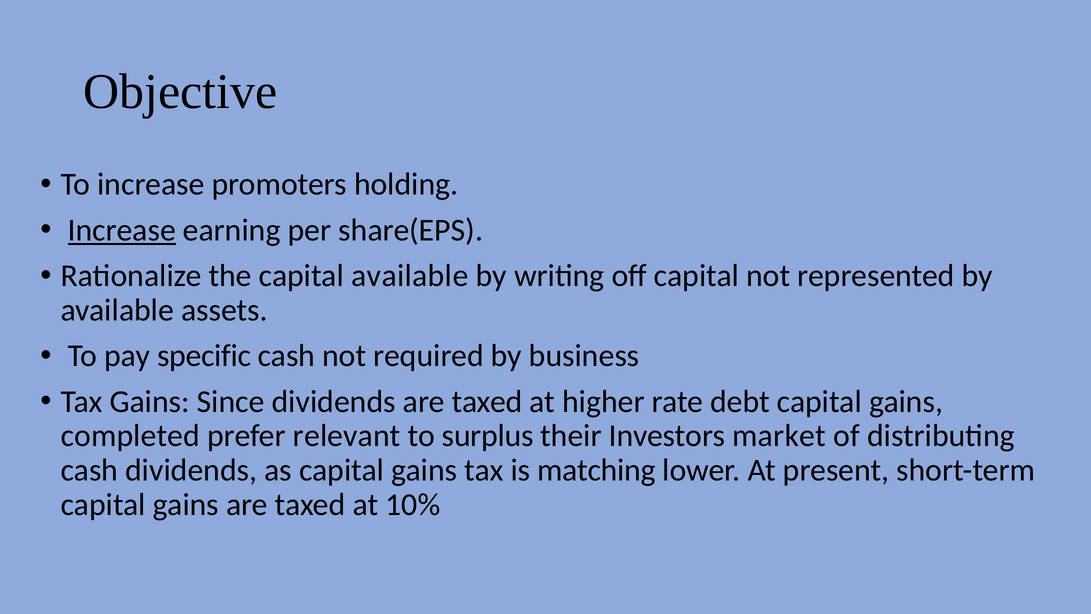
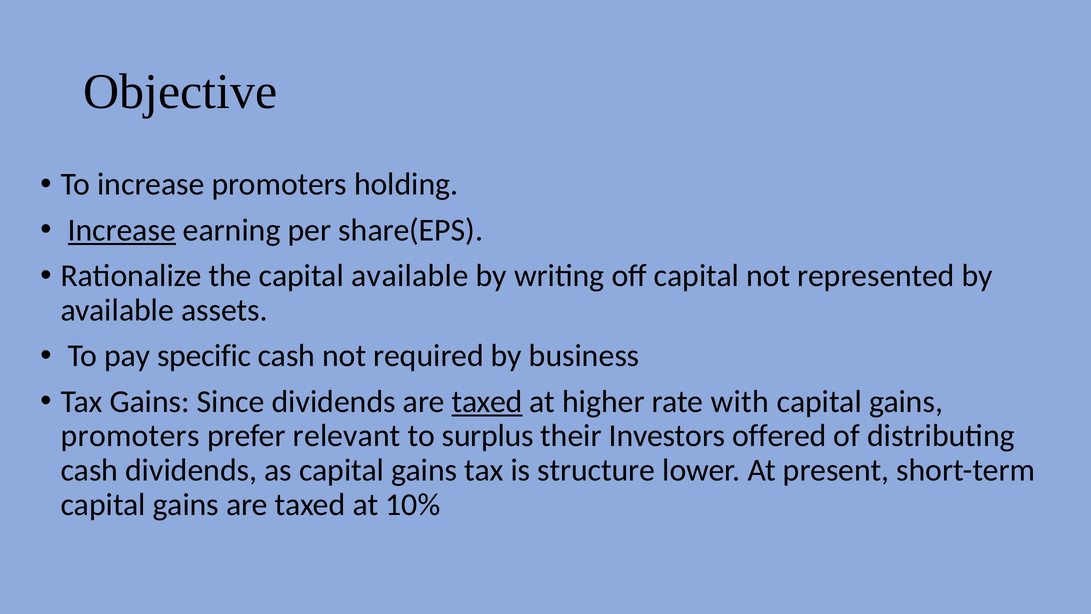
taxed underline: none -> present (487, 401)
debt: debt -> with (740, 401)
completed: completed -> promoters (130, 436)
market: market -> offered (779, 436)
matching: matching -> structure (596, 470)
